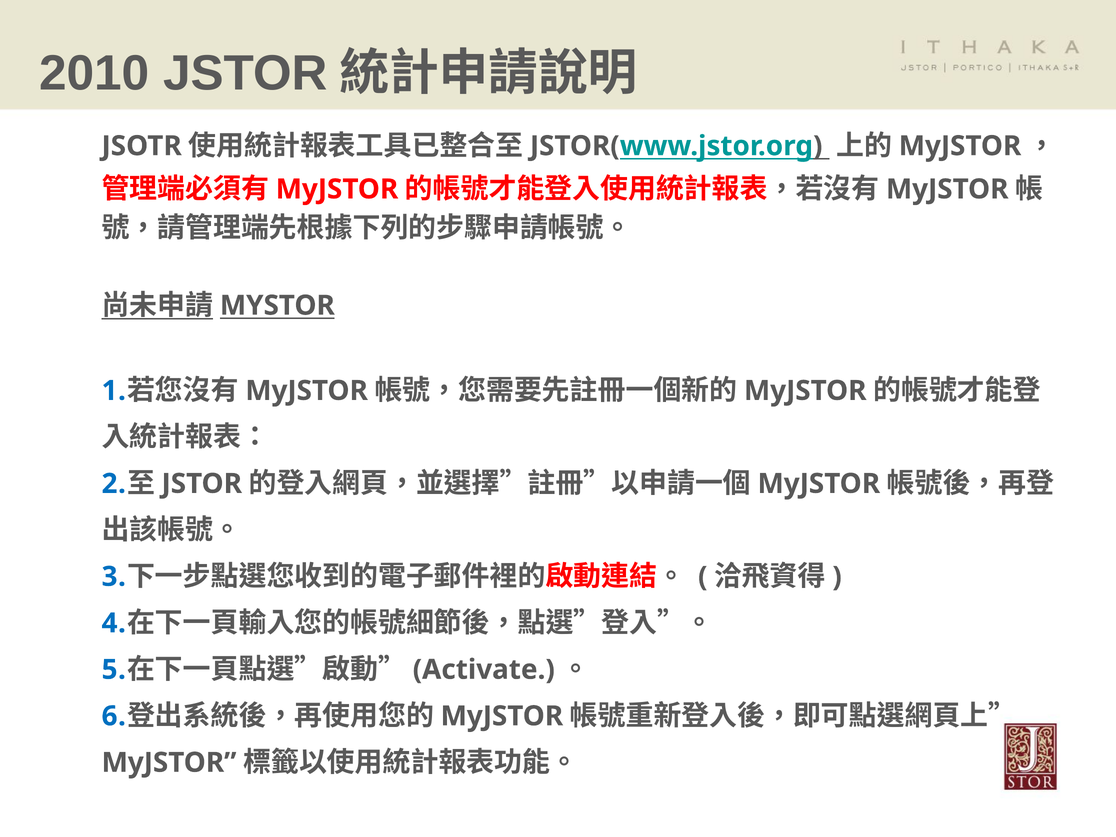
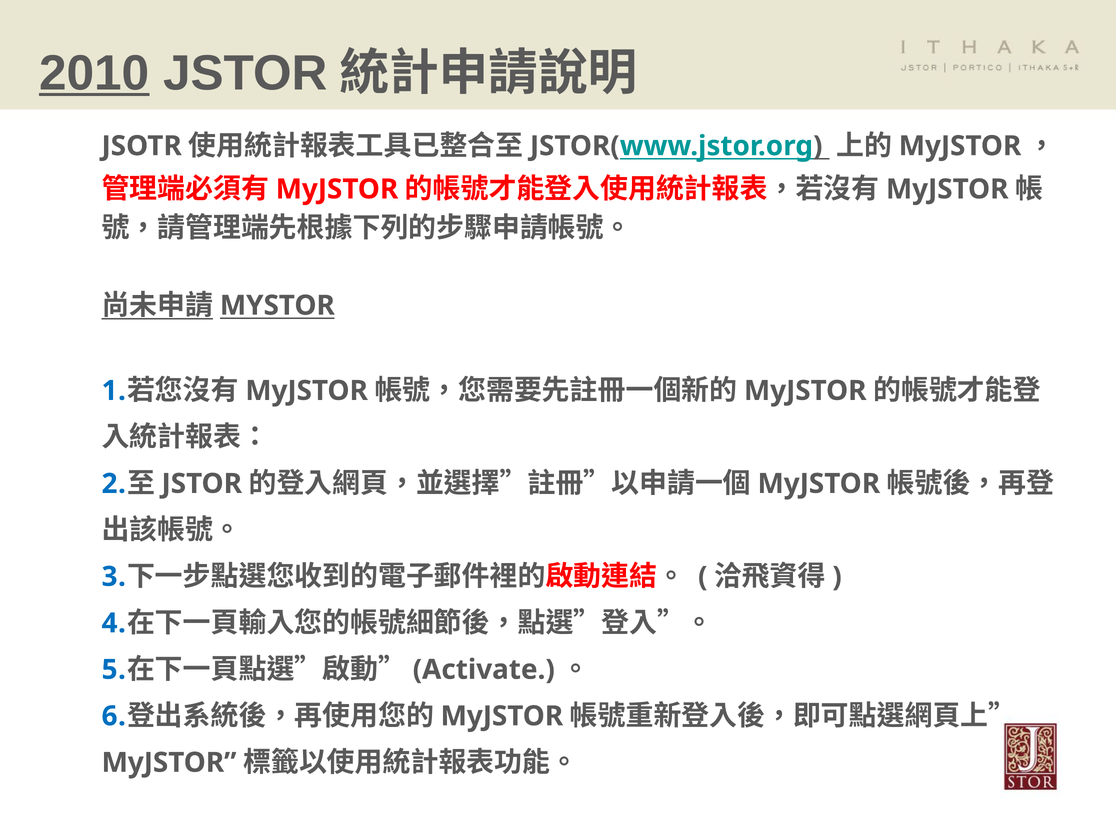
2010 underline: none -> present (94, 73)
